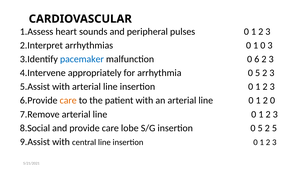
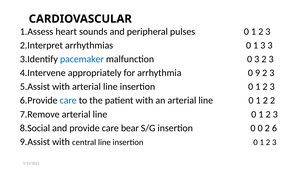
1 0: 0 -> 3 (263, 45)
0 6: 6 -> 3 (257, 59)
arrhythmia 0 5: 5 -> 9 (258, 73)
care colour: orange -> blue (68, 101)
2 0: 0 -> 2 (272, 101)
lobe: lobe -> bear (130, 128)
insertion 0 5: 5 -> 0 (260, 128)
2 5: 5 -> 6 (274, 128)
